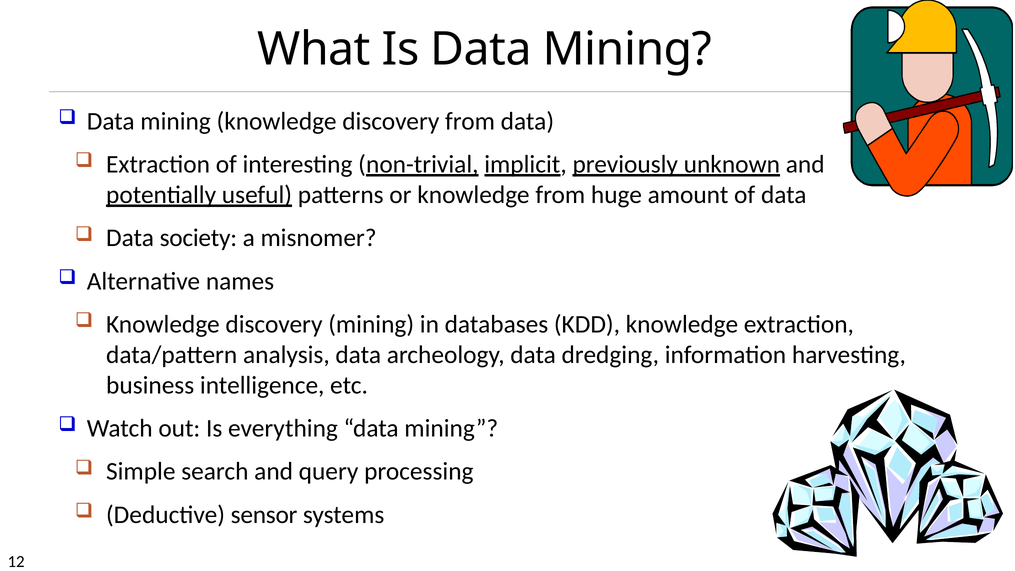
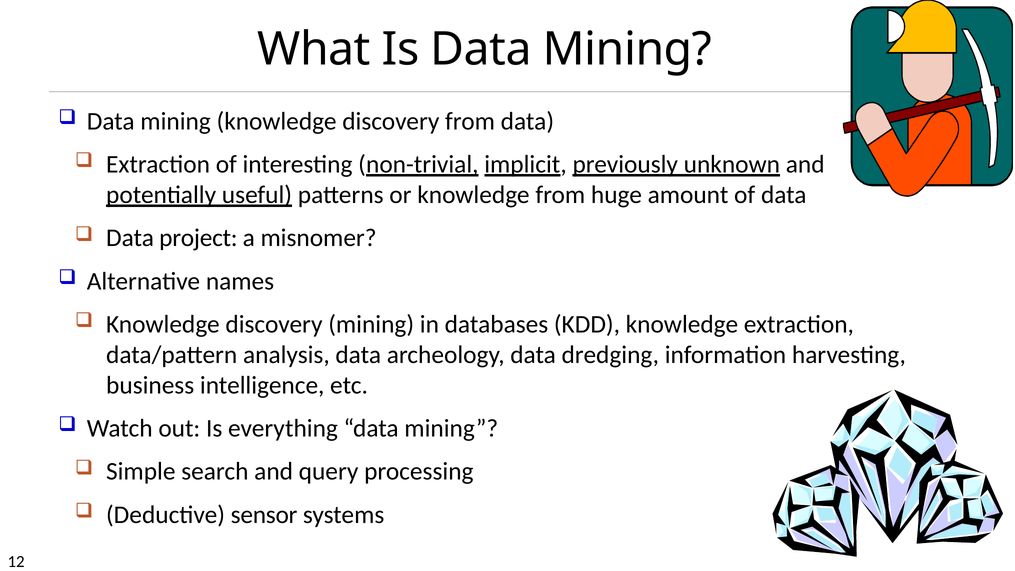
society: society -> project (198, 238)
